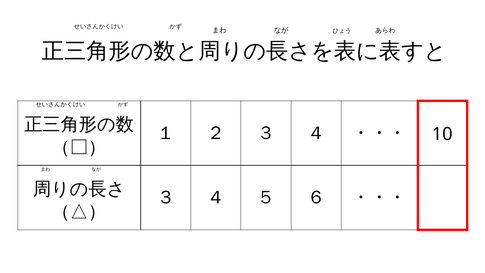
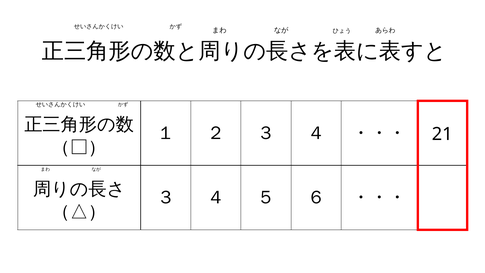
10: 10 -> 21 (442, 134)
